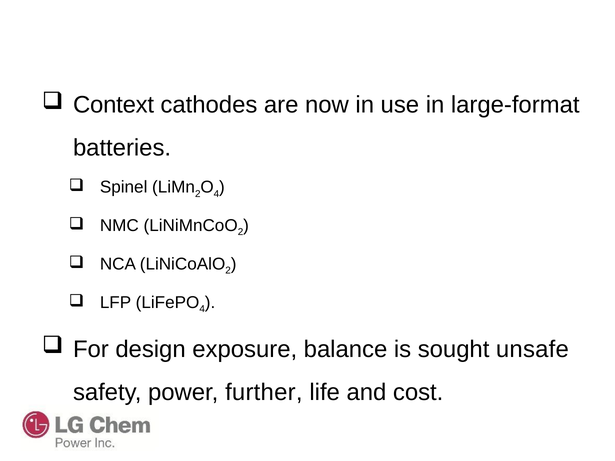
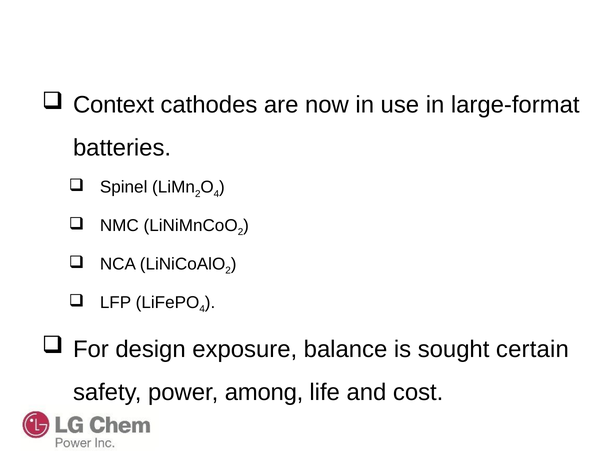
unsafe: unsafe -> certain (532, 350)
further: further -> among (264, 393)
